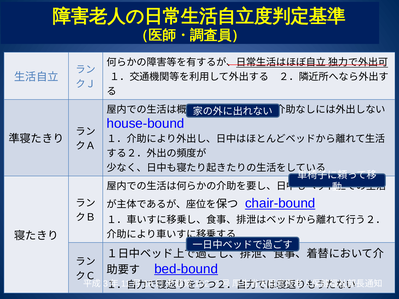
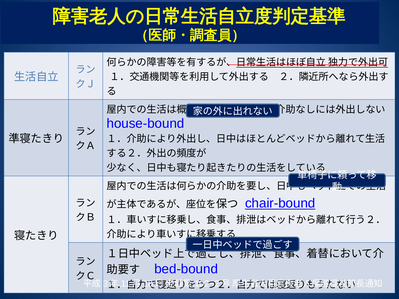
bed-bound underline: present -> none (186, 269)
